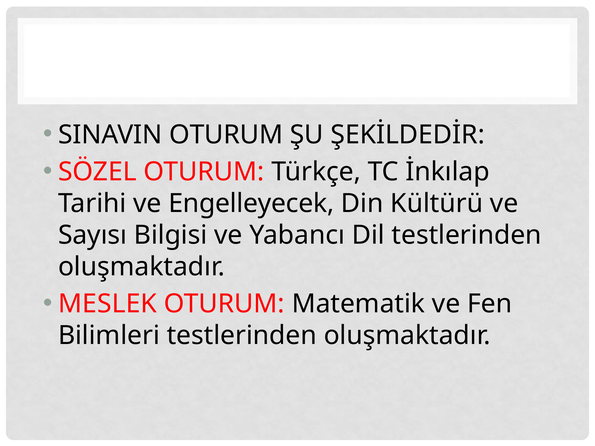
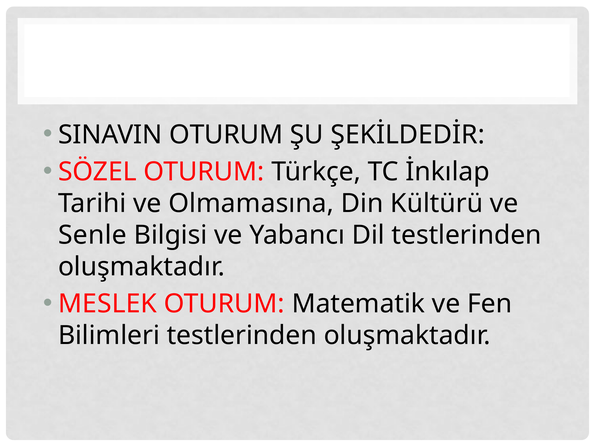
Engelleyecek: Engelleyecek -> Olmamasına (251, 204)
Sayısı: Sayısı -> Senle (92, 235)
